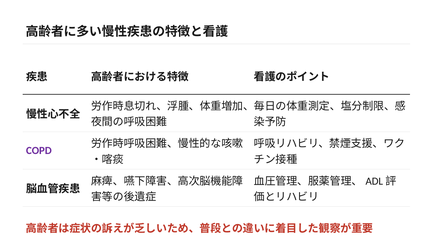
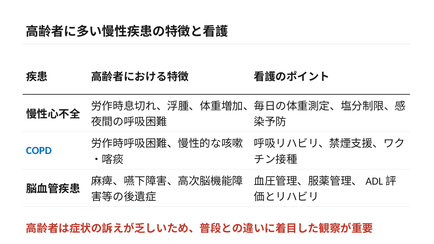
COPD colour: purple -> blue (39, 151)
